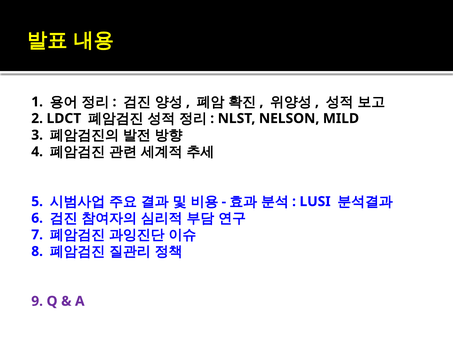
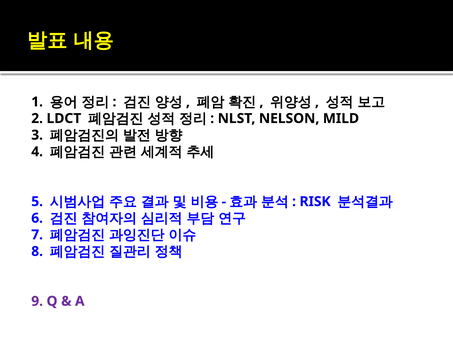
LUSI: LUSI -> RISK (315, 201)
